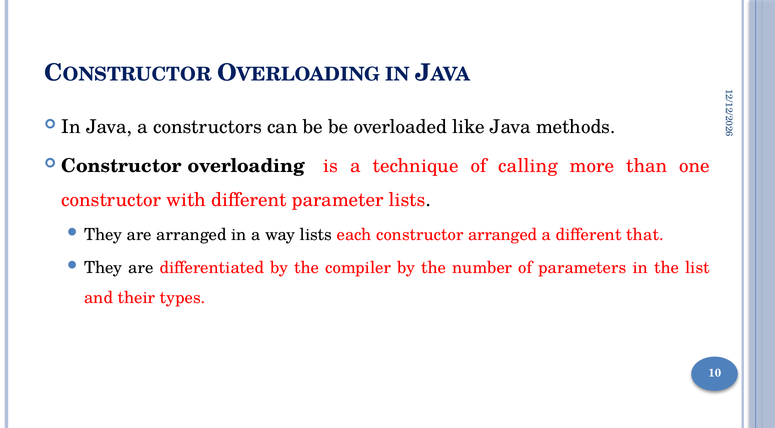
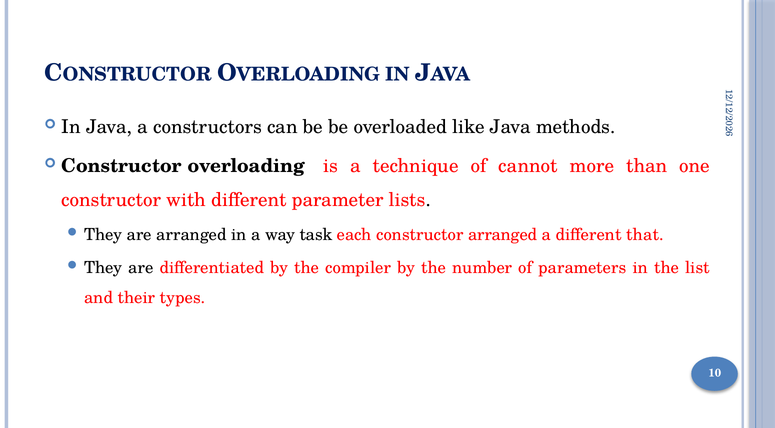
calling: calling -> cannot (528, 166)
way lists: lists -> task (316, 234)
